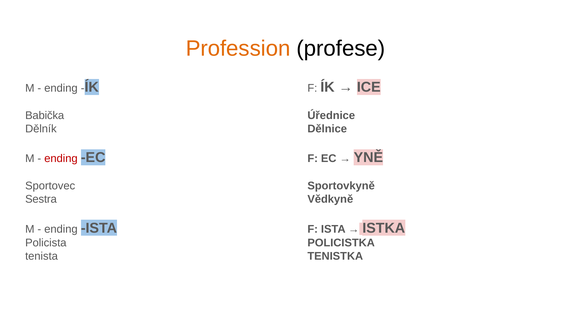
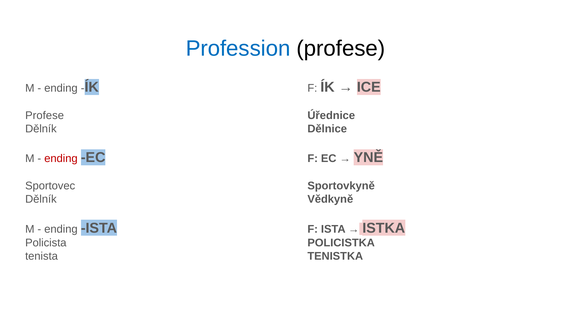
Profession colour: orange -> blue (238, 48)
Babička: Babička -> Profese (45, 116)
Sestra: Sestra -> Dělník (41, 199)
